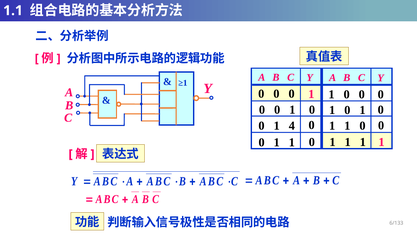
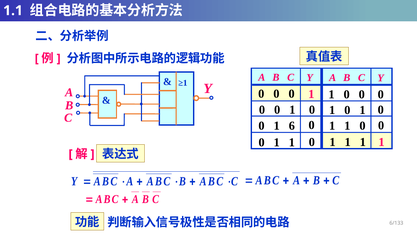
4: 4 -> 6 (292, 126)
